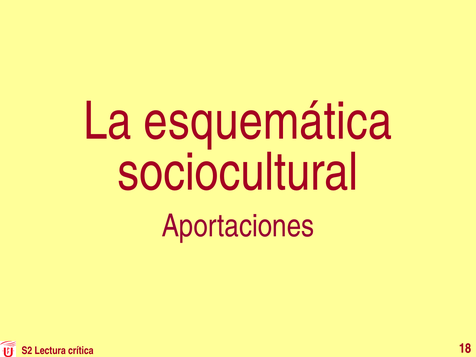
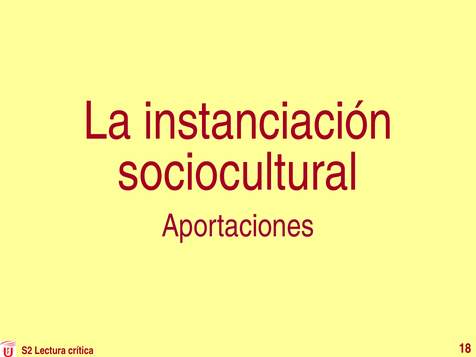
esquemática: esquemática -> instanciación (268, 122)
